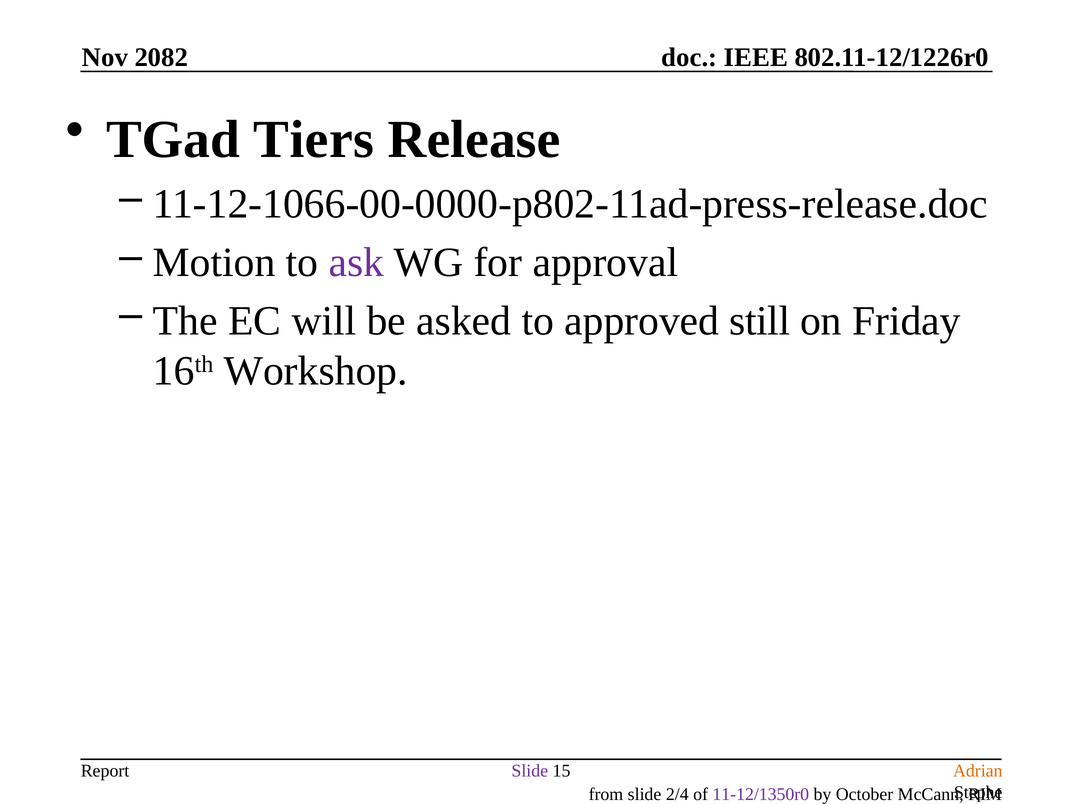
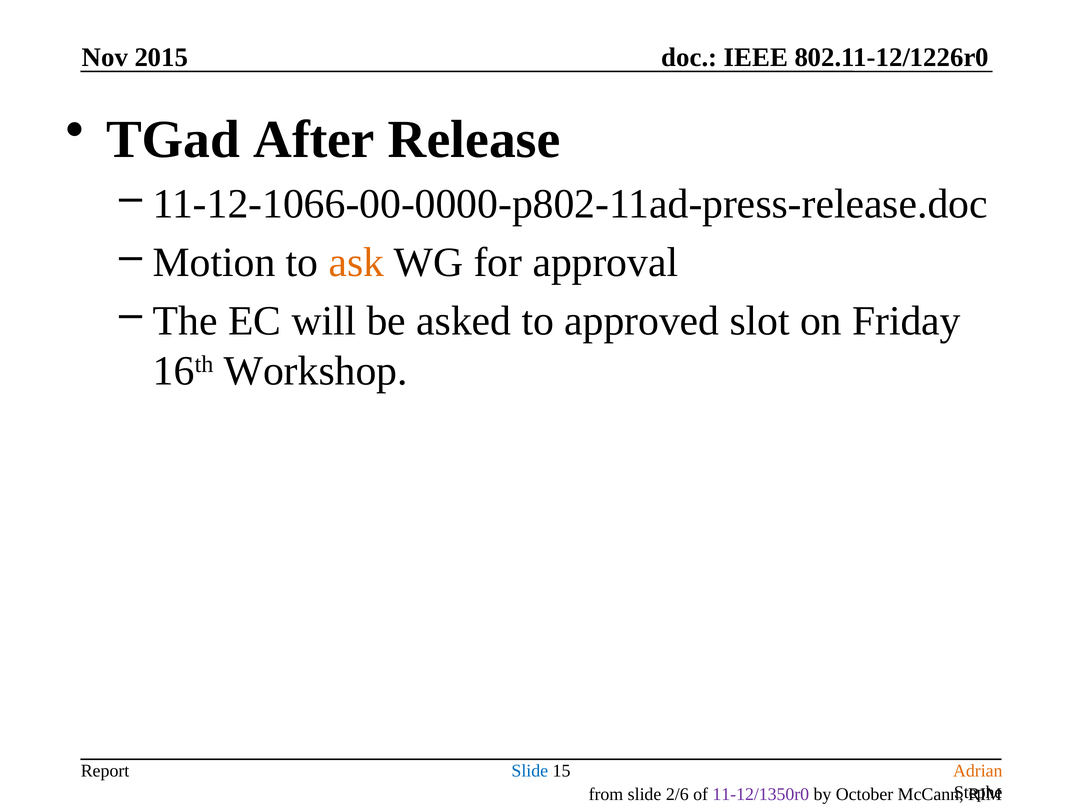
2082: 2082 -> 2015 (161, 57)
Tiers: Tiers -> After (314, 140)
ask colour: purple -> orange (356, 263)
still: still -> slot (760, 321)
Slide colour: purple -> blue (530, 772)
2/4: 2/4 -> 2/6 (677, 795)
